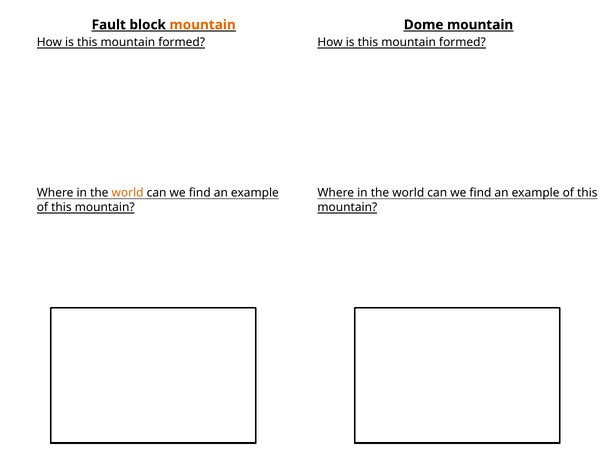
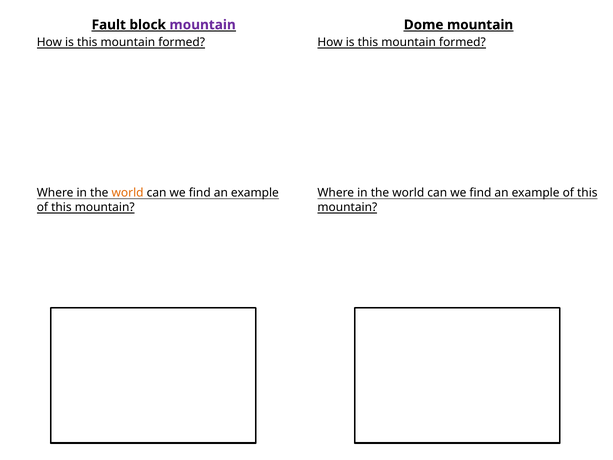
mountain colour: orange -> purple (203, 25)
